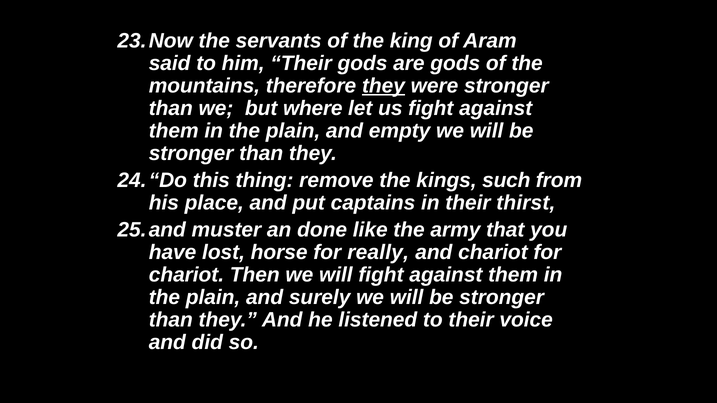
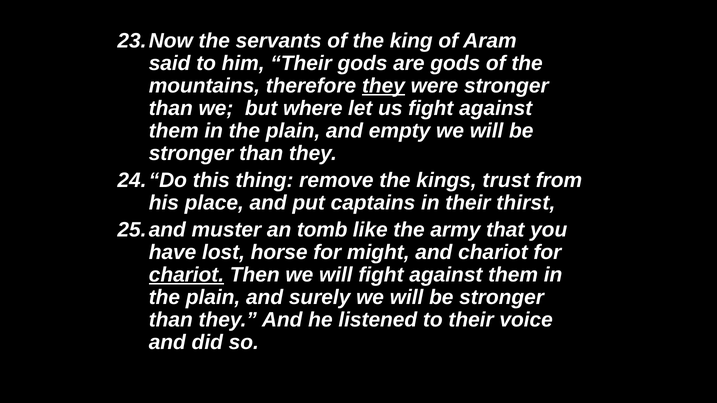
such: such -> trust (506, 180)
done: done -> tomb (322, 230)
really: really -> might (378, 252)
chariot underline: none -> present (186, 275)
